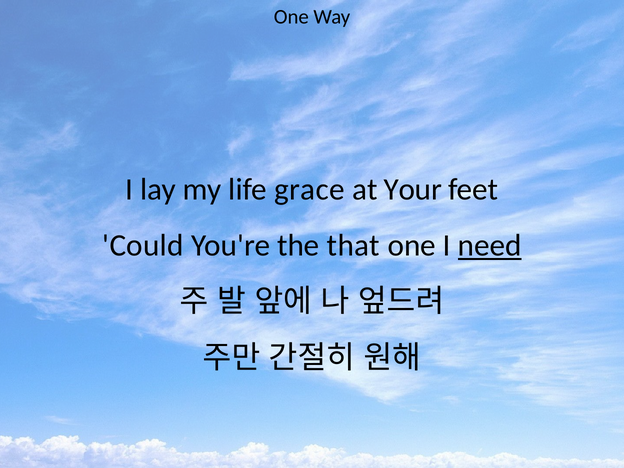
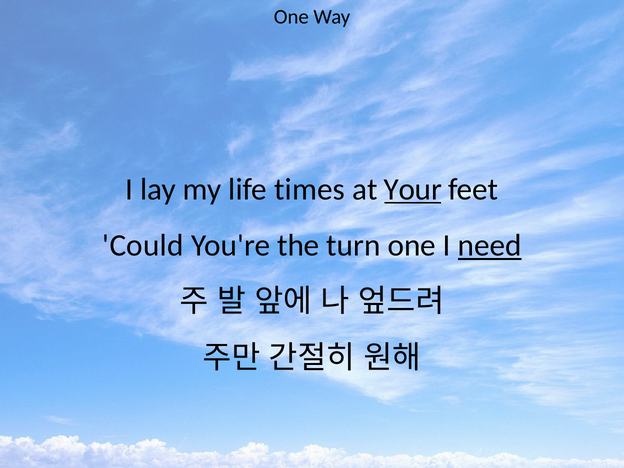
grace: grace -> times (310, 189)
Your underline: none -> present (413, 189)
that: that -> turn (354, 246)
